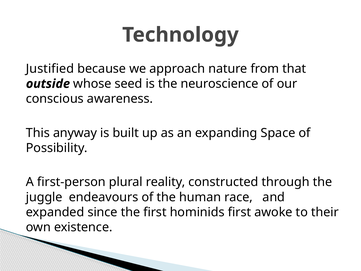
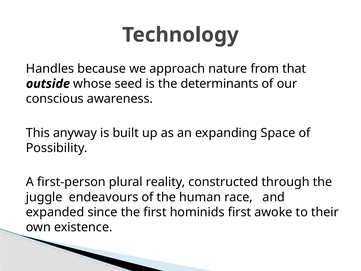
Justified: Justified -> Handles (50, 69)
neuroscience: neuroscience -> determinants (220, 84)
